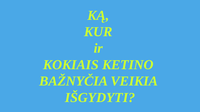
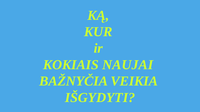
KETINO: KETINO -> NAUJAI (128, 65)
